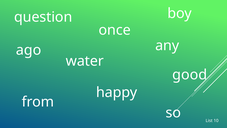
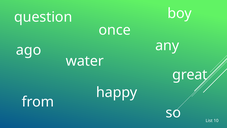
good: good -> great (190, 75)
